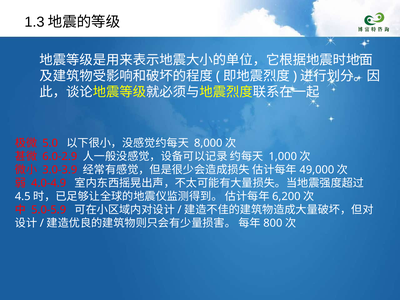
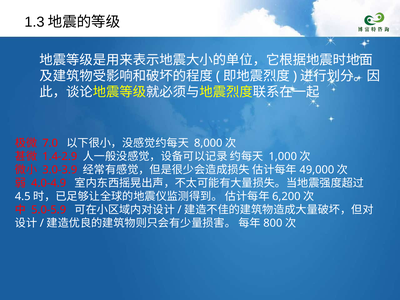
5.0: 5.0 -> 7.0 (50, 143)
6.0-2.9: 6.0-2.9 -> 1.4-2.9 (60, 157)
